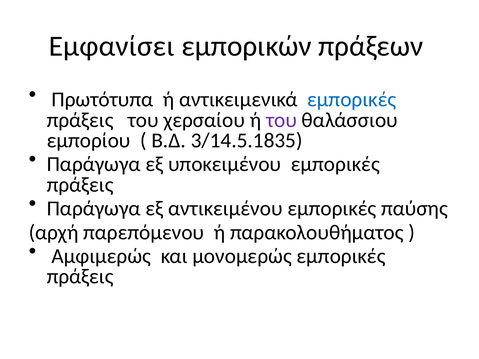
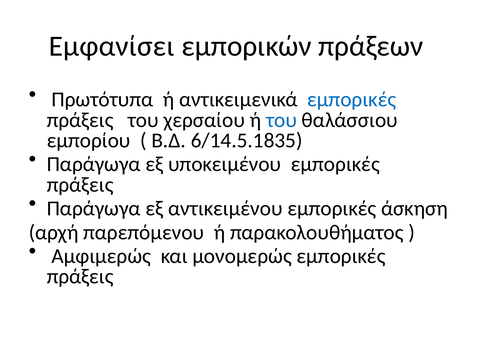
του colour: purple -> blue (281, 120)
3/14.5.1835: 3/14.5.1835 -> 6/14.5.1835 (247, 141)
παύσης: παύσης -> άσκηση (414, 209)
